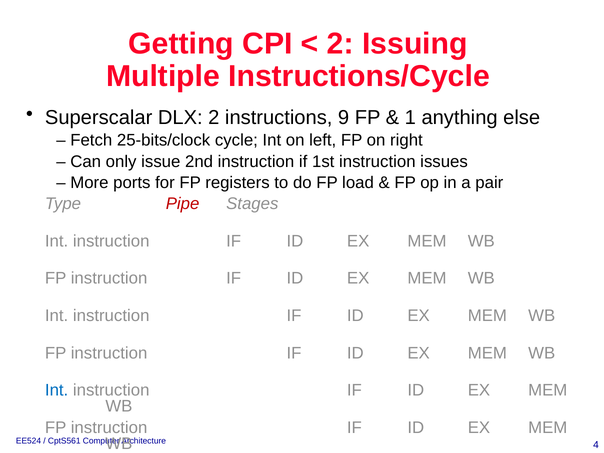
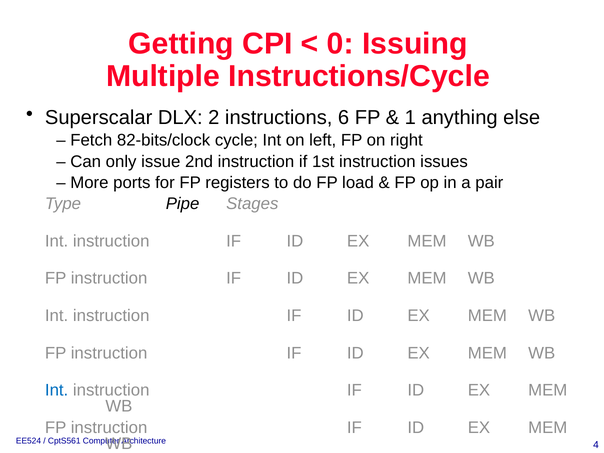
2: 2 -> 0 (340, 44)
9: 9 -> 6 (344, 117)
25-bits/clock: 25-bits/clock -> 82-bits/clock (164, 140)
Pipe colour: red -> black (183, 204)
